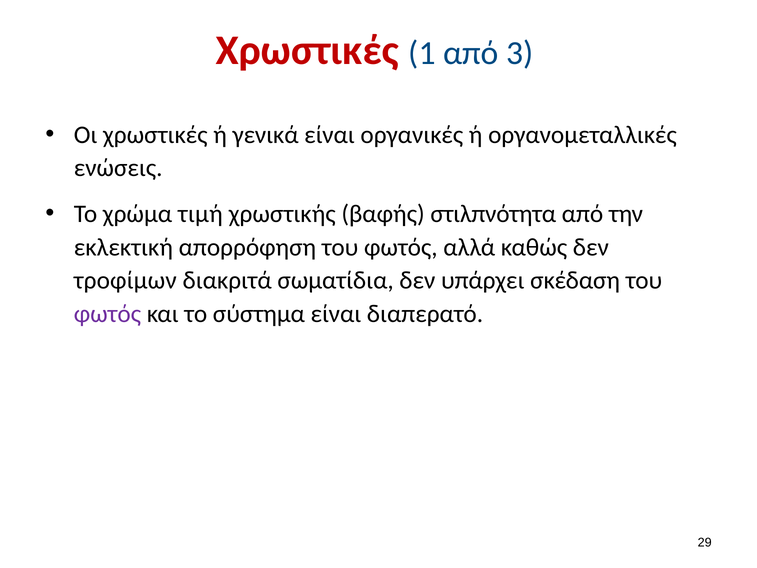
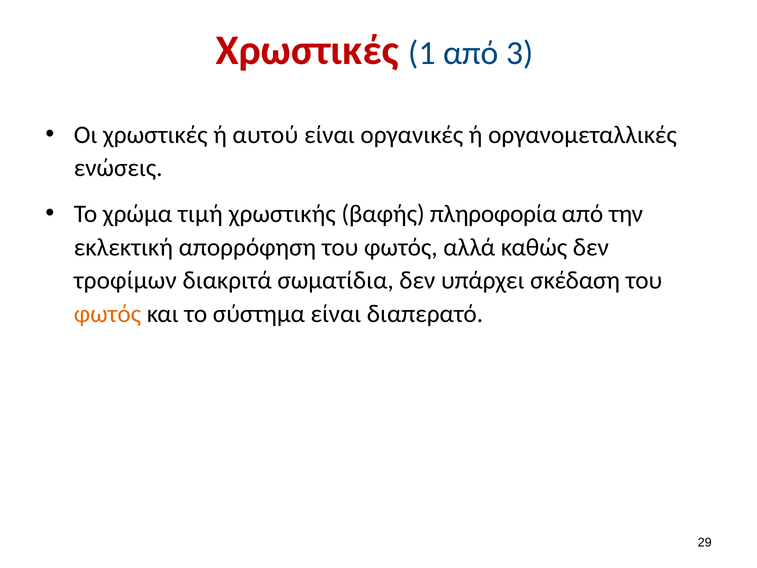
γενικά: γενικά -> αυτού (265, 135)
στιλπνότητα: στιλπνότητα -> πληροφορία (493, 214)
φωτός colour: purple -> orange (107, 314)
